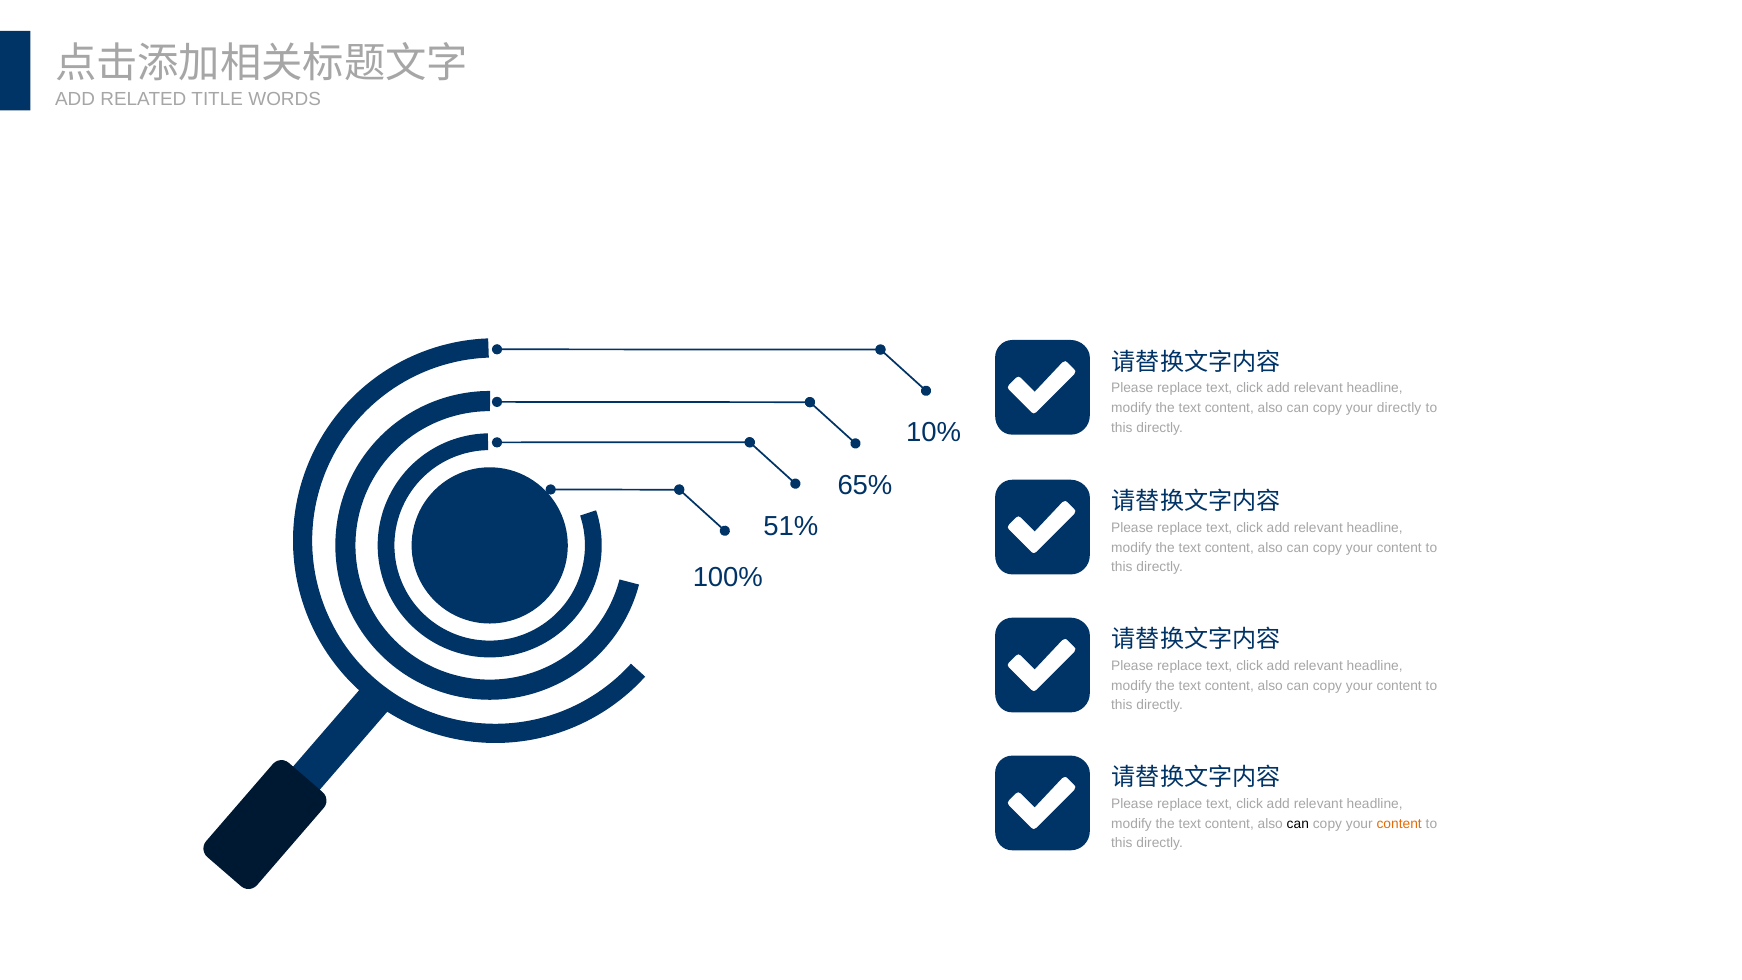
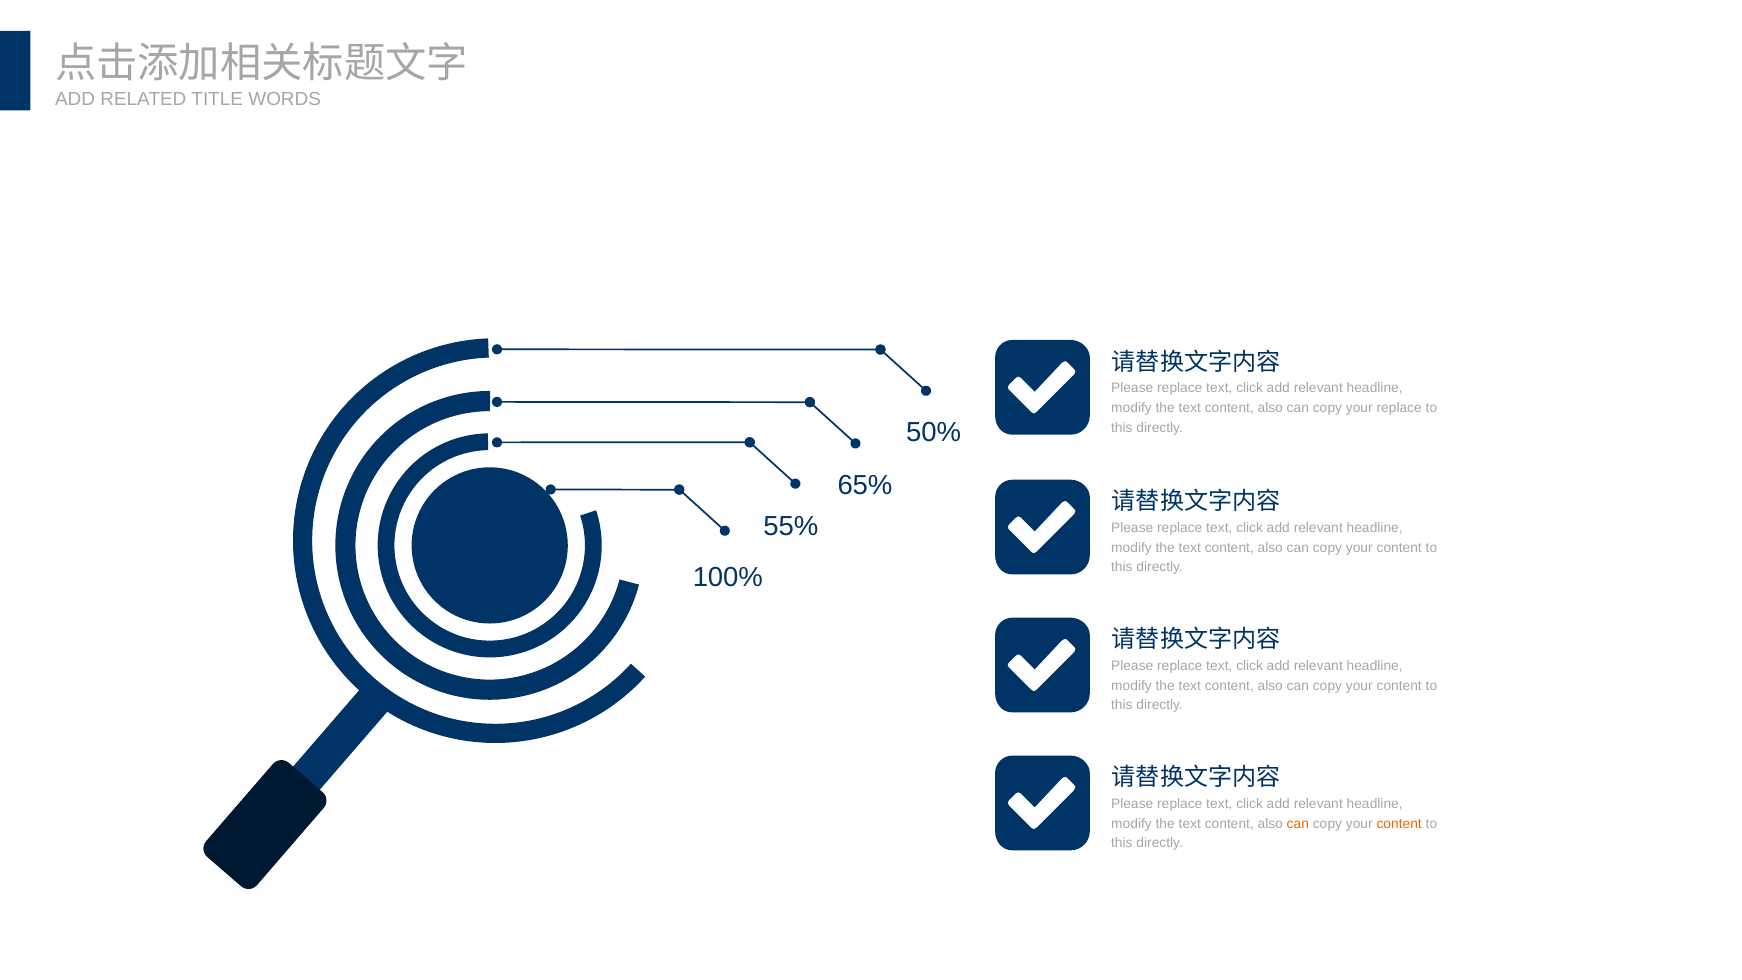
your directly: directly -> replace (1399, 408)
10%: 10% -> 50% (934, 433)
51%: 51% -> 55% (791, 526)
can colour: black -> orange (1298, 823)
